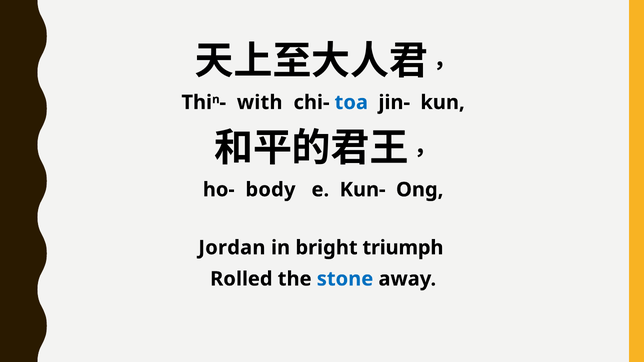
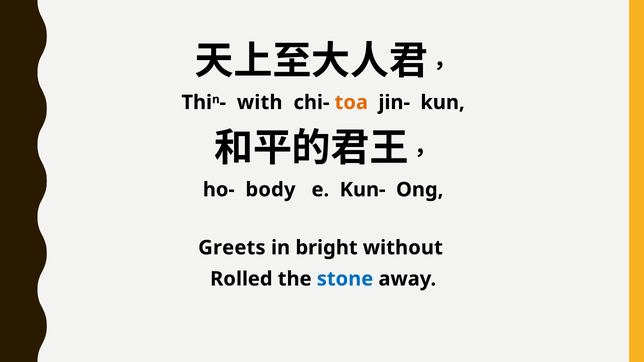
toa colour: blue -> orange (351, 103)
Jordan: Jordan -> Greets (232, 248)
triumph: triumph -> without (403, 248)
